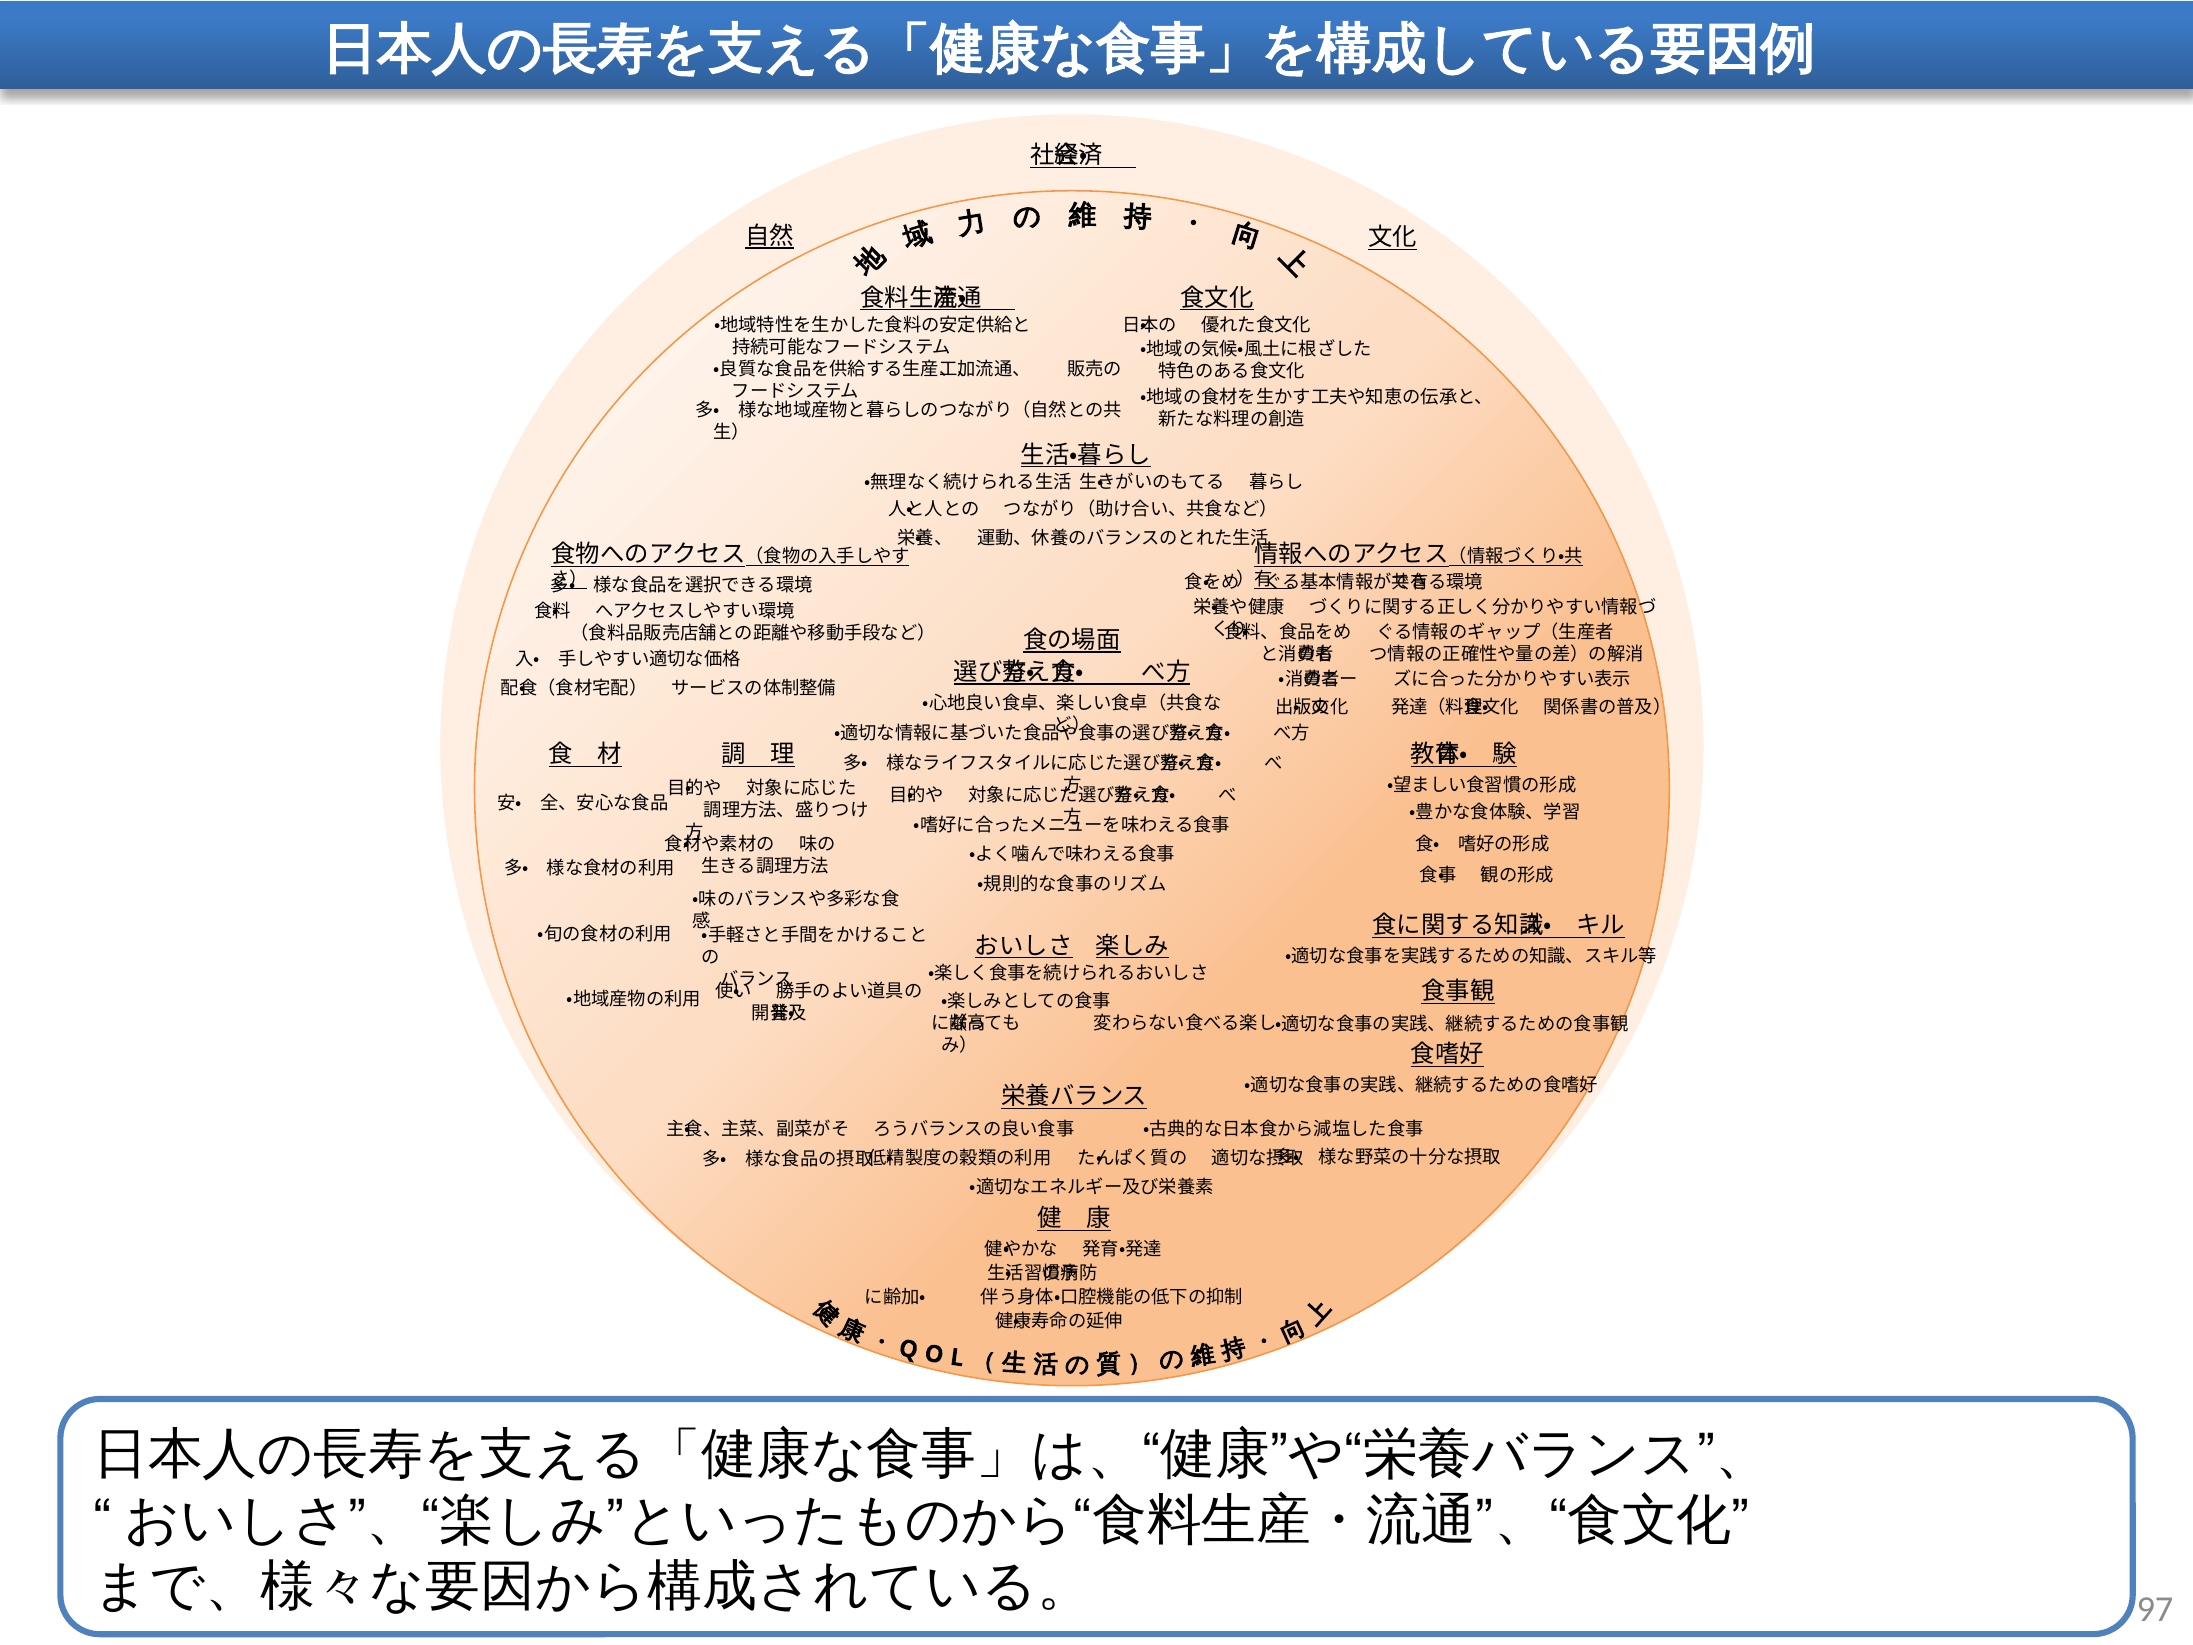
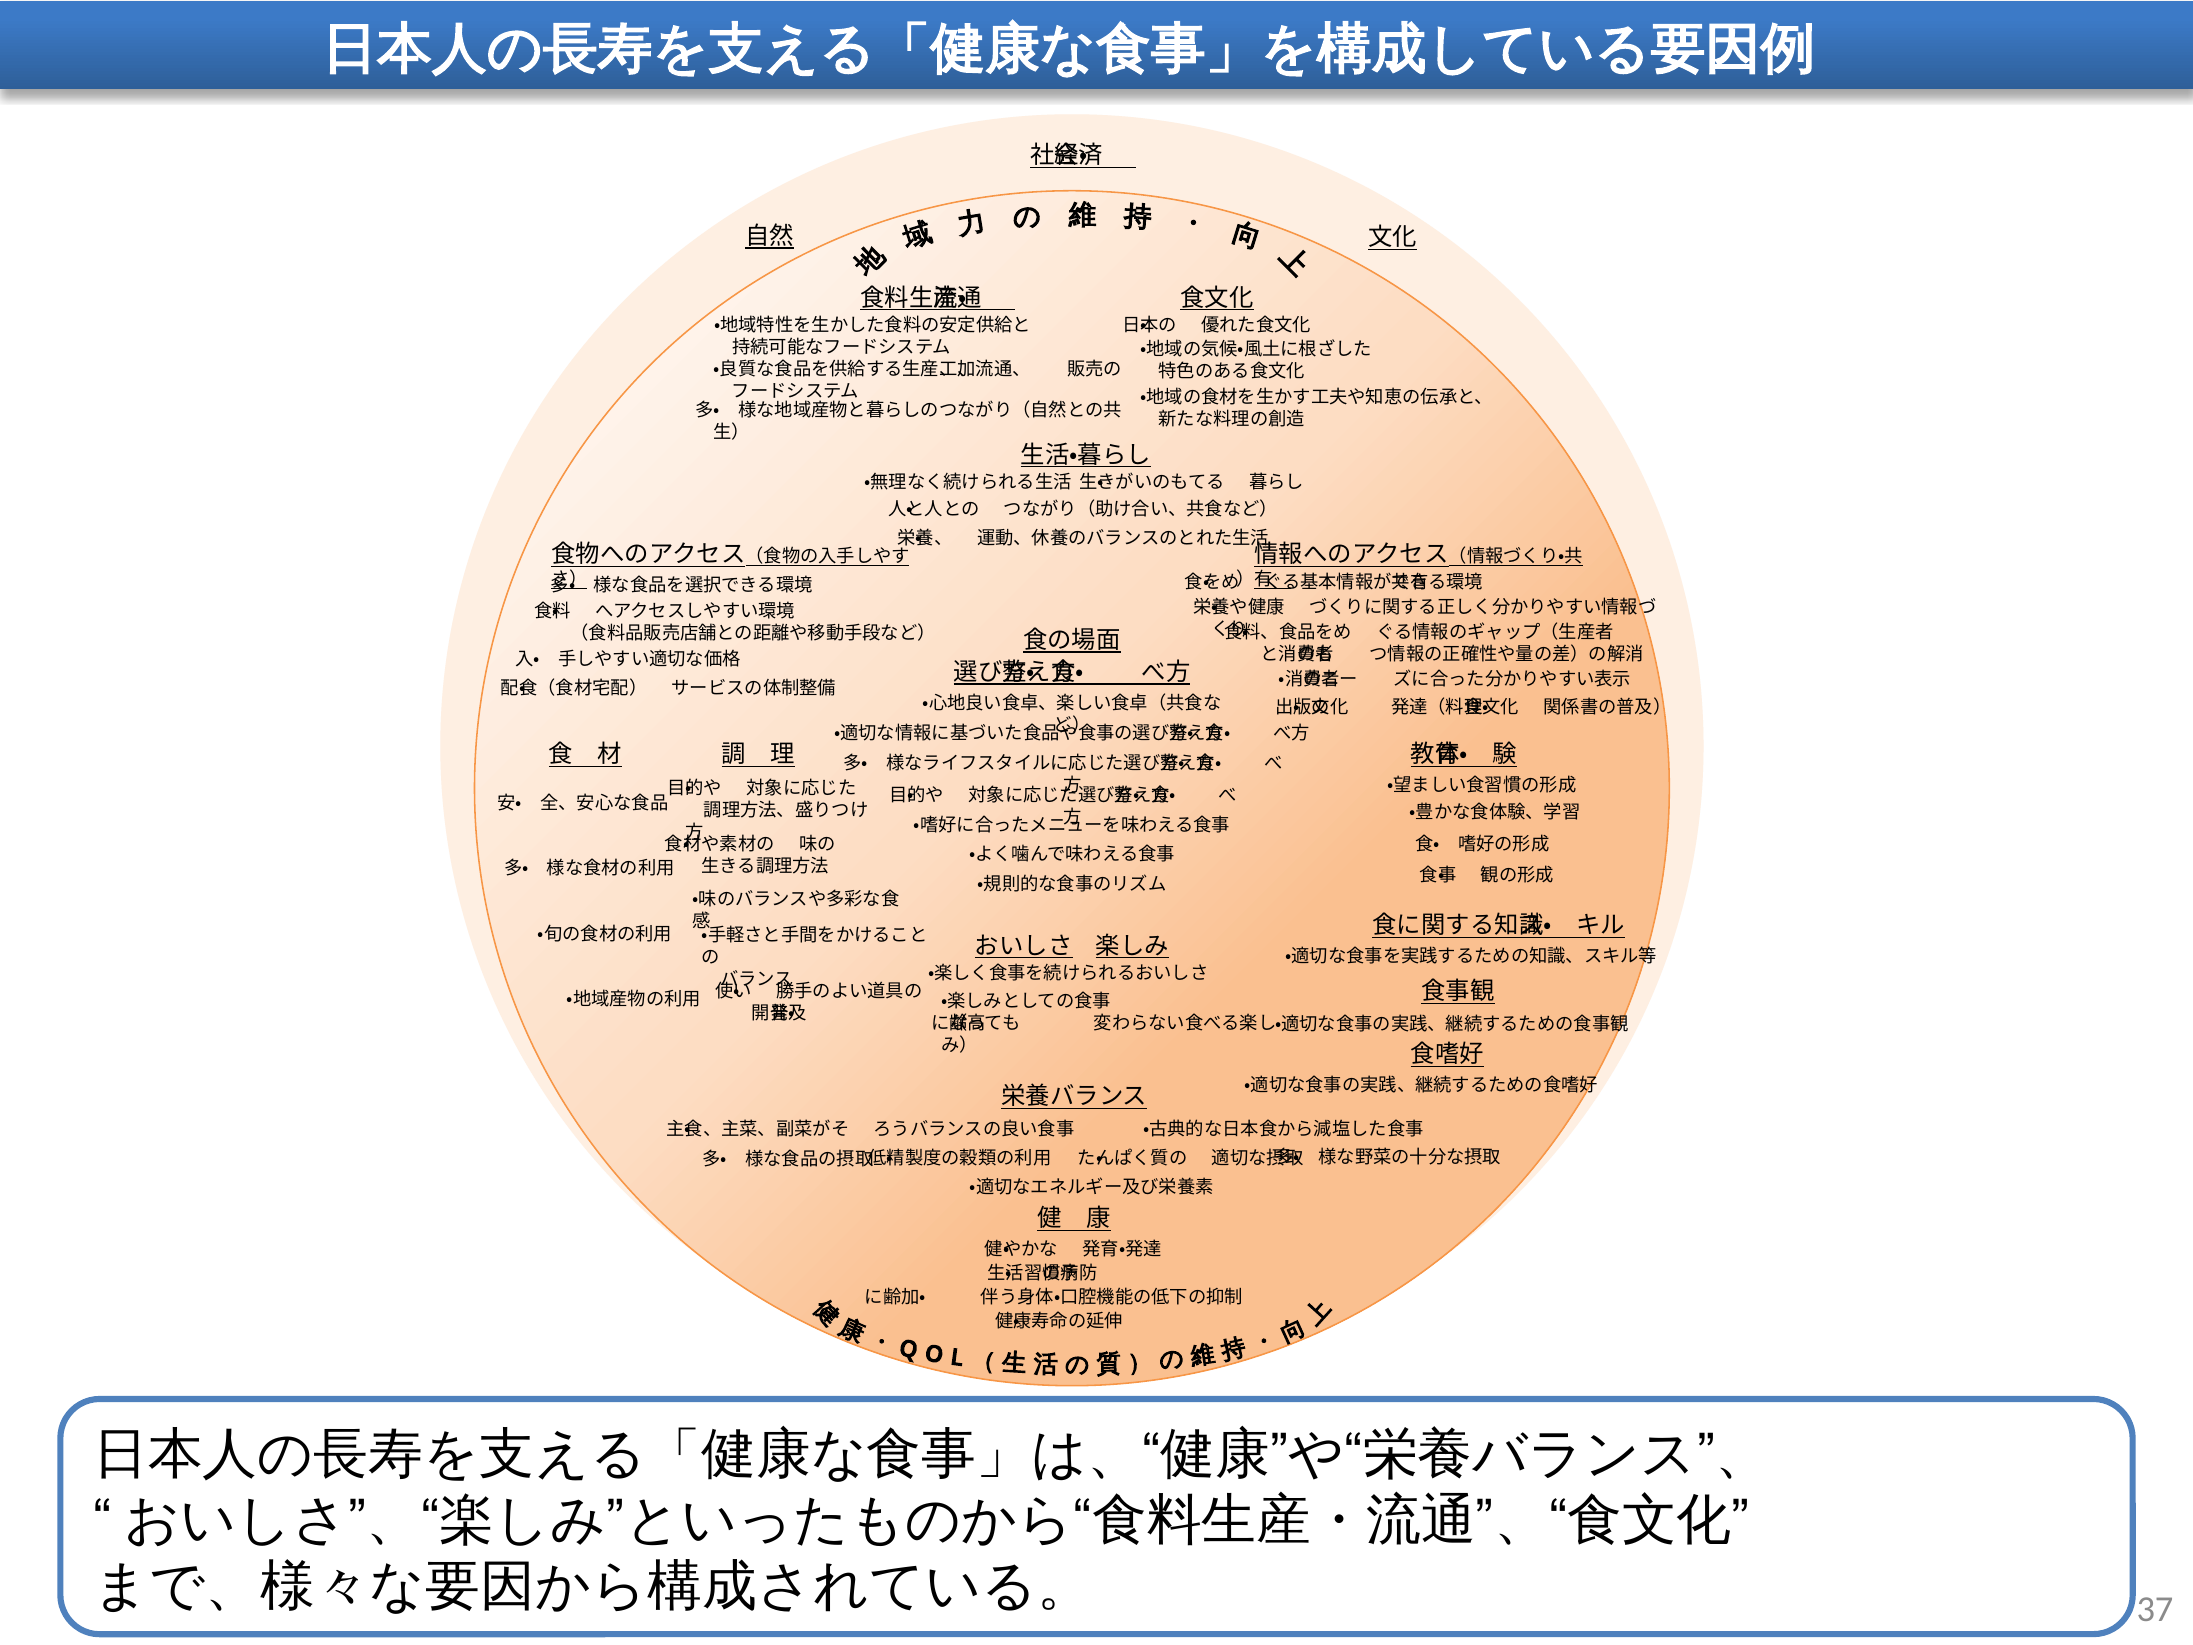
97: 97 -> 37 (2155, 1610)
